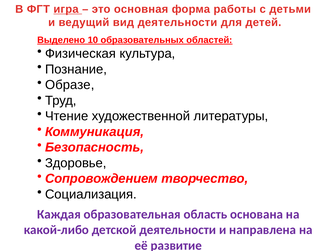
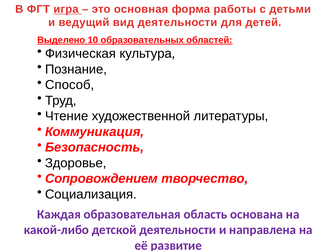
Образе: Образе -> Способ (70, 85)
